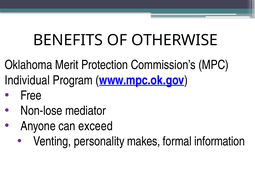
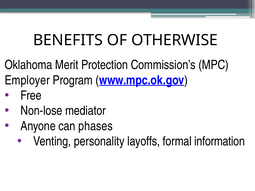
Individual: Individual -> Employer (27, 80)
exceed: exceed -> phases (96, 126)
makes: makes -> layoffs (144, 142)
